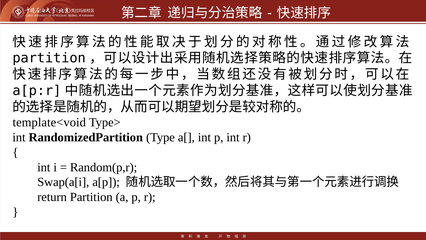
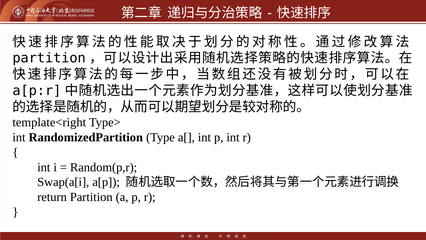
template<void: template<void -> template<right (49, 122)
